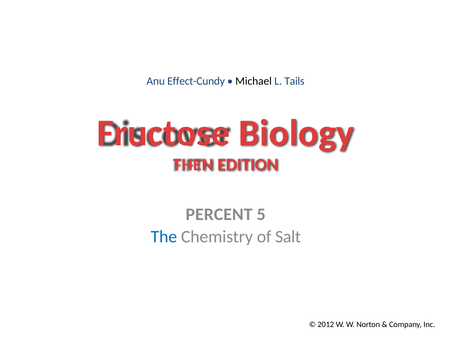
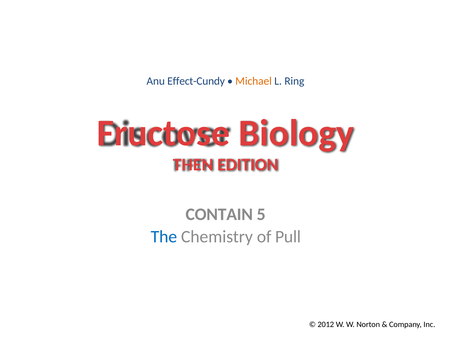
Michael colour: black -> orange (254, 81)
Tails: Tails -> Ring (294, 81)
PERCENT: PERCENT -> CONTAIN (219, 215)
Salt: Salt -> Pull (288, 237)
